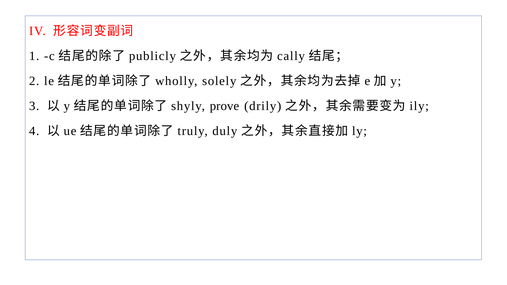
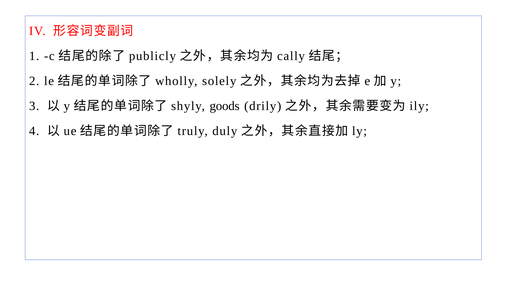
prove: prove -> goods (225, 106)
